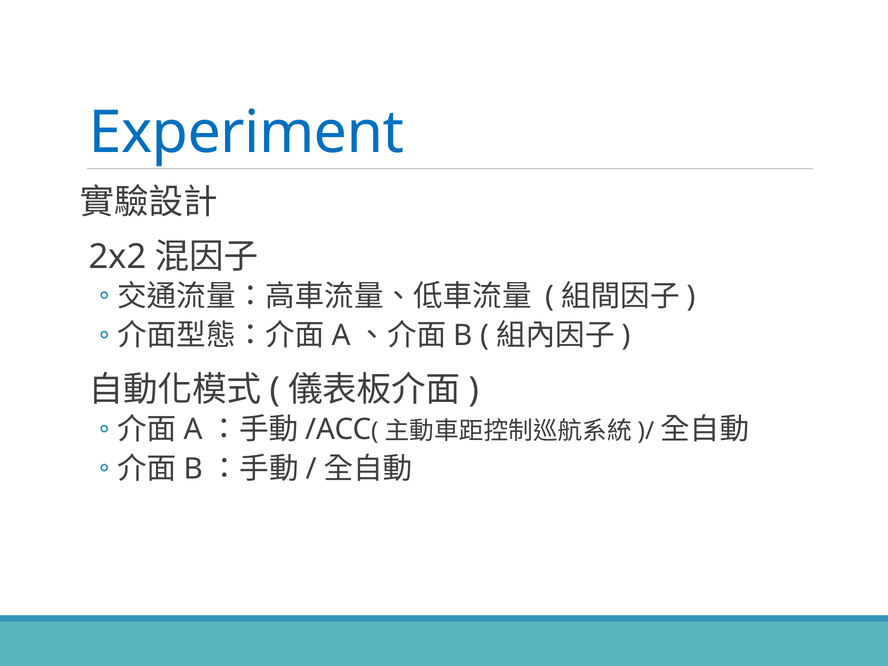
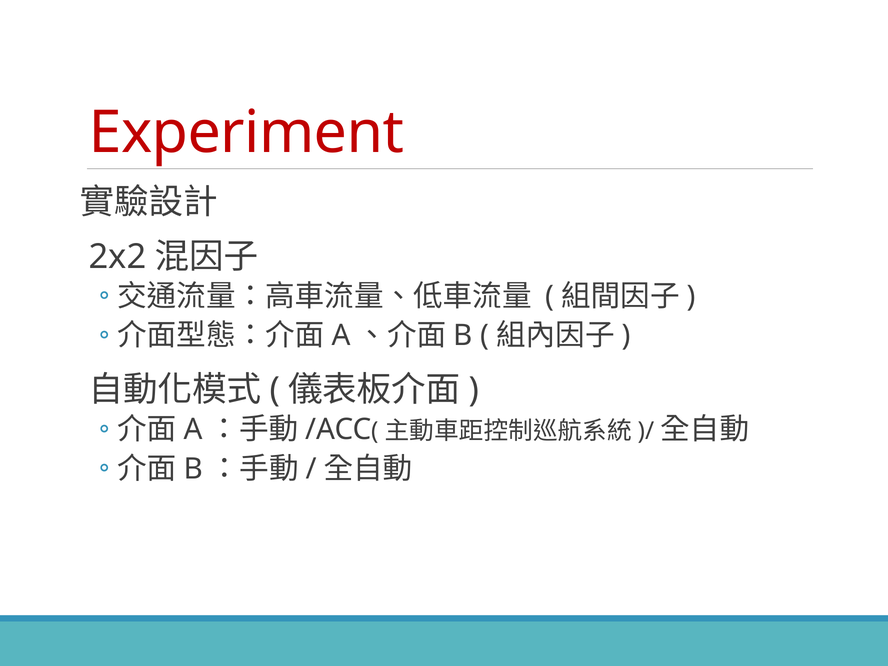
Experiment colour: blue -> red (246, 133)
